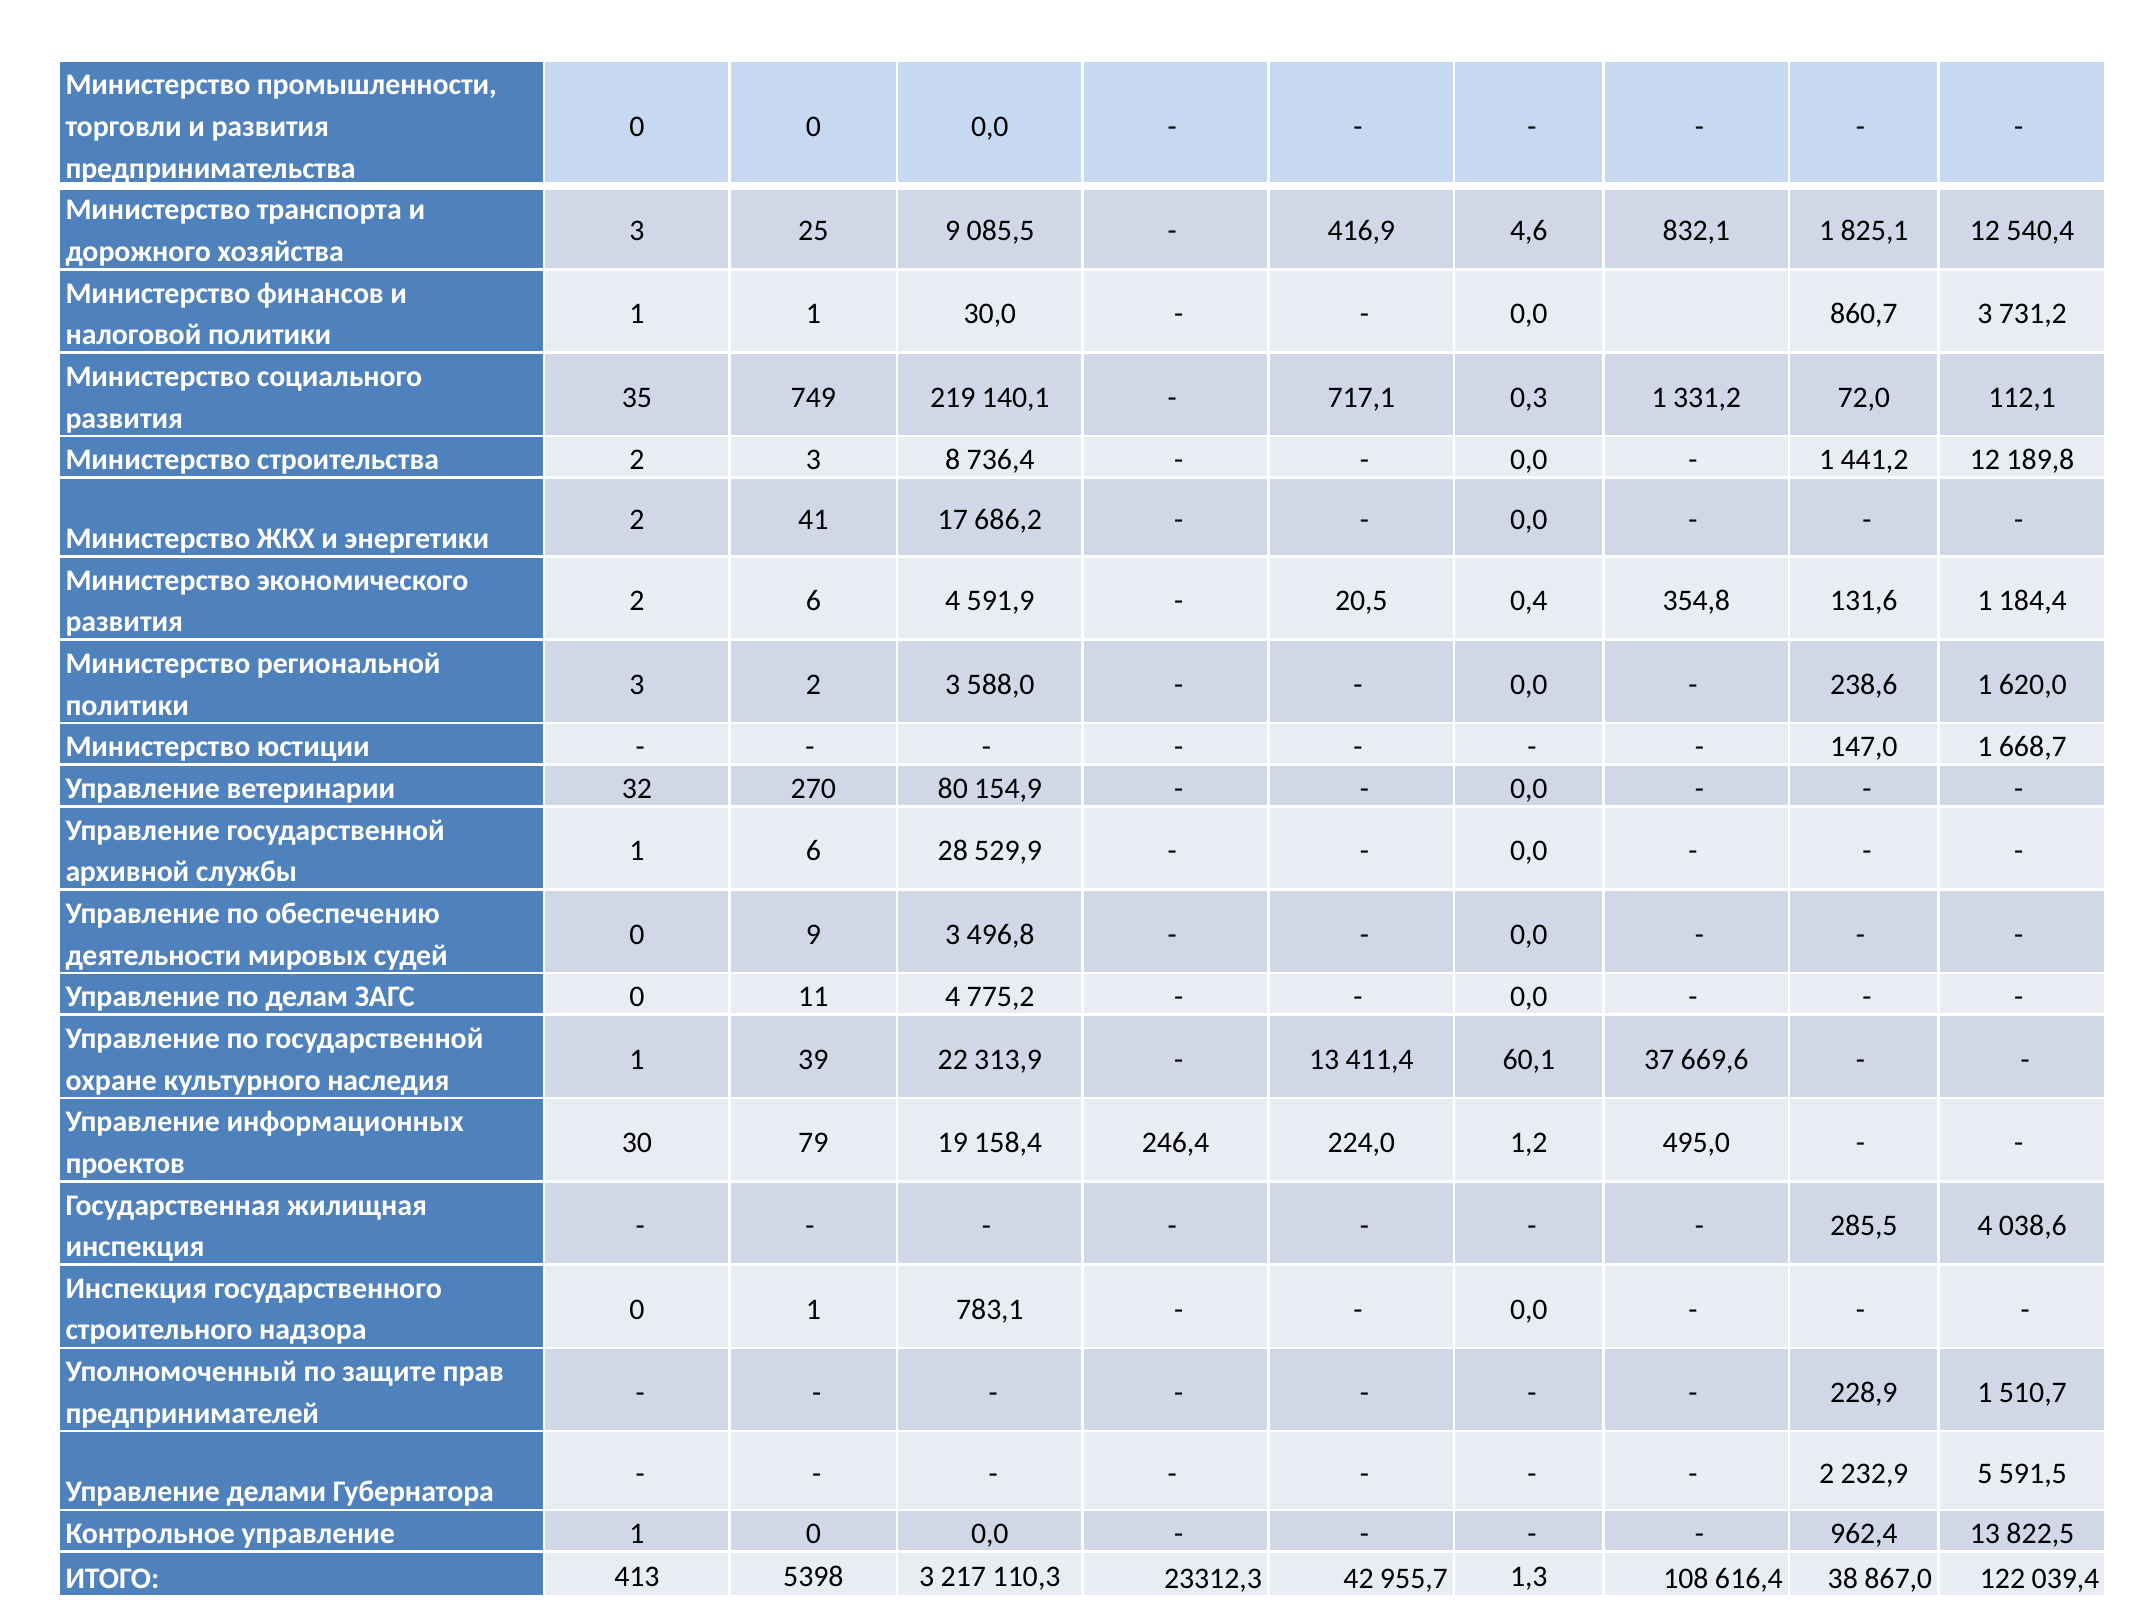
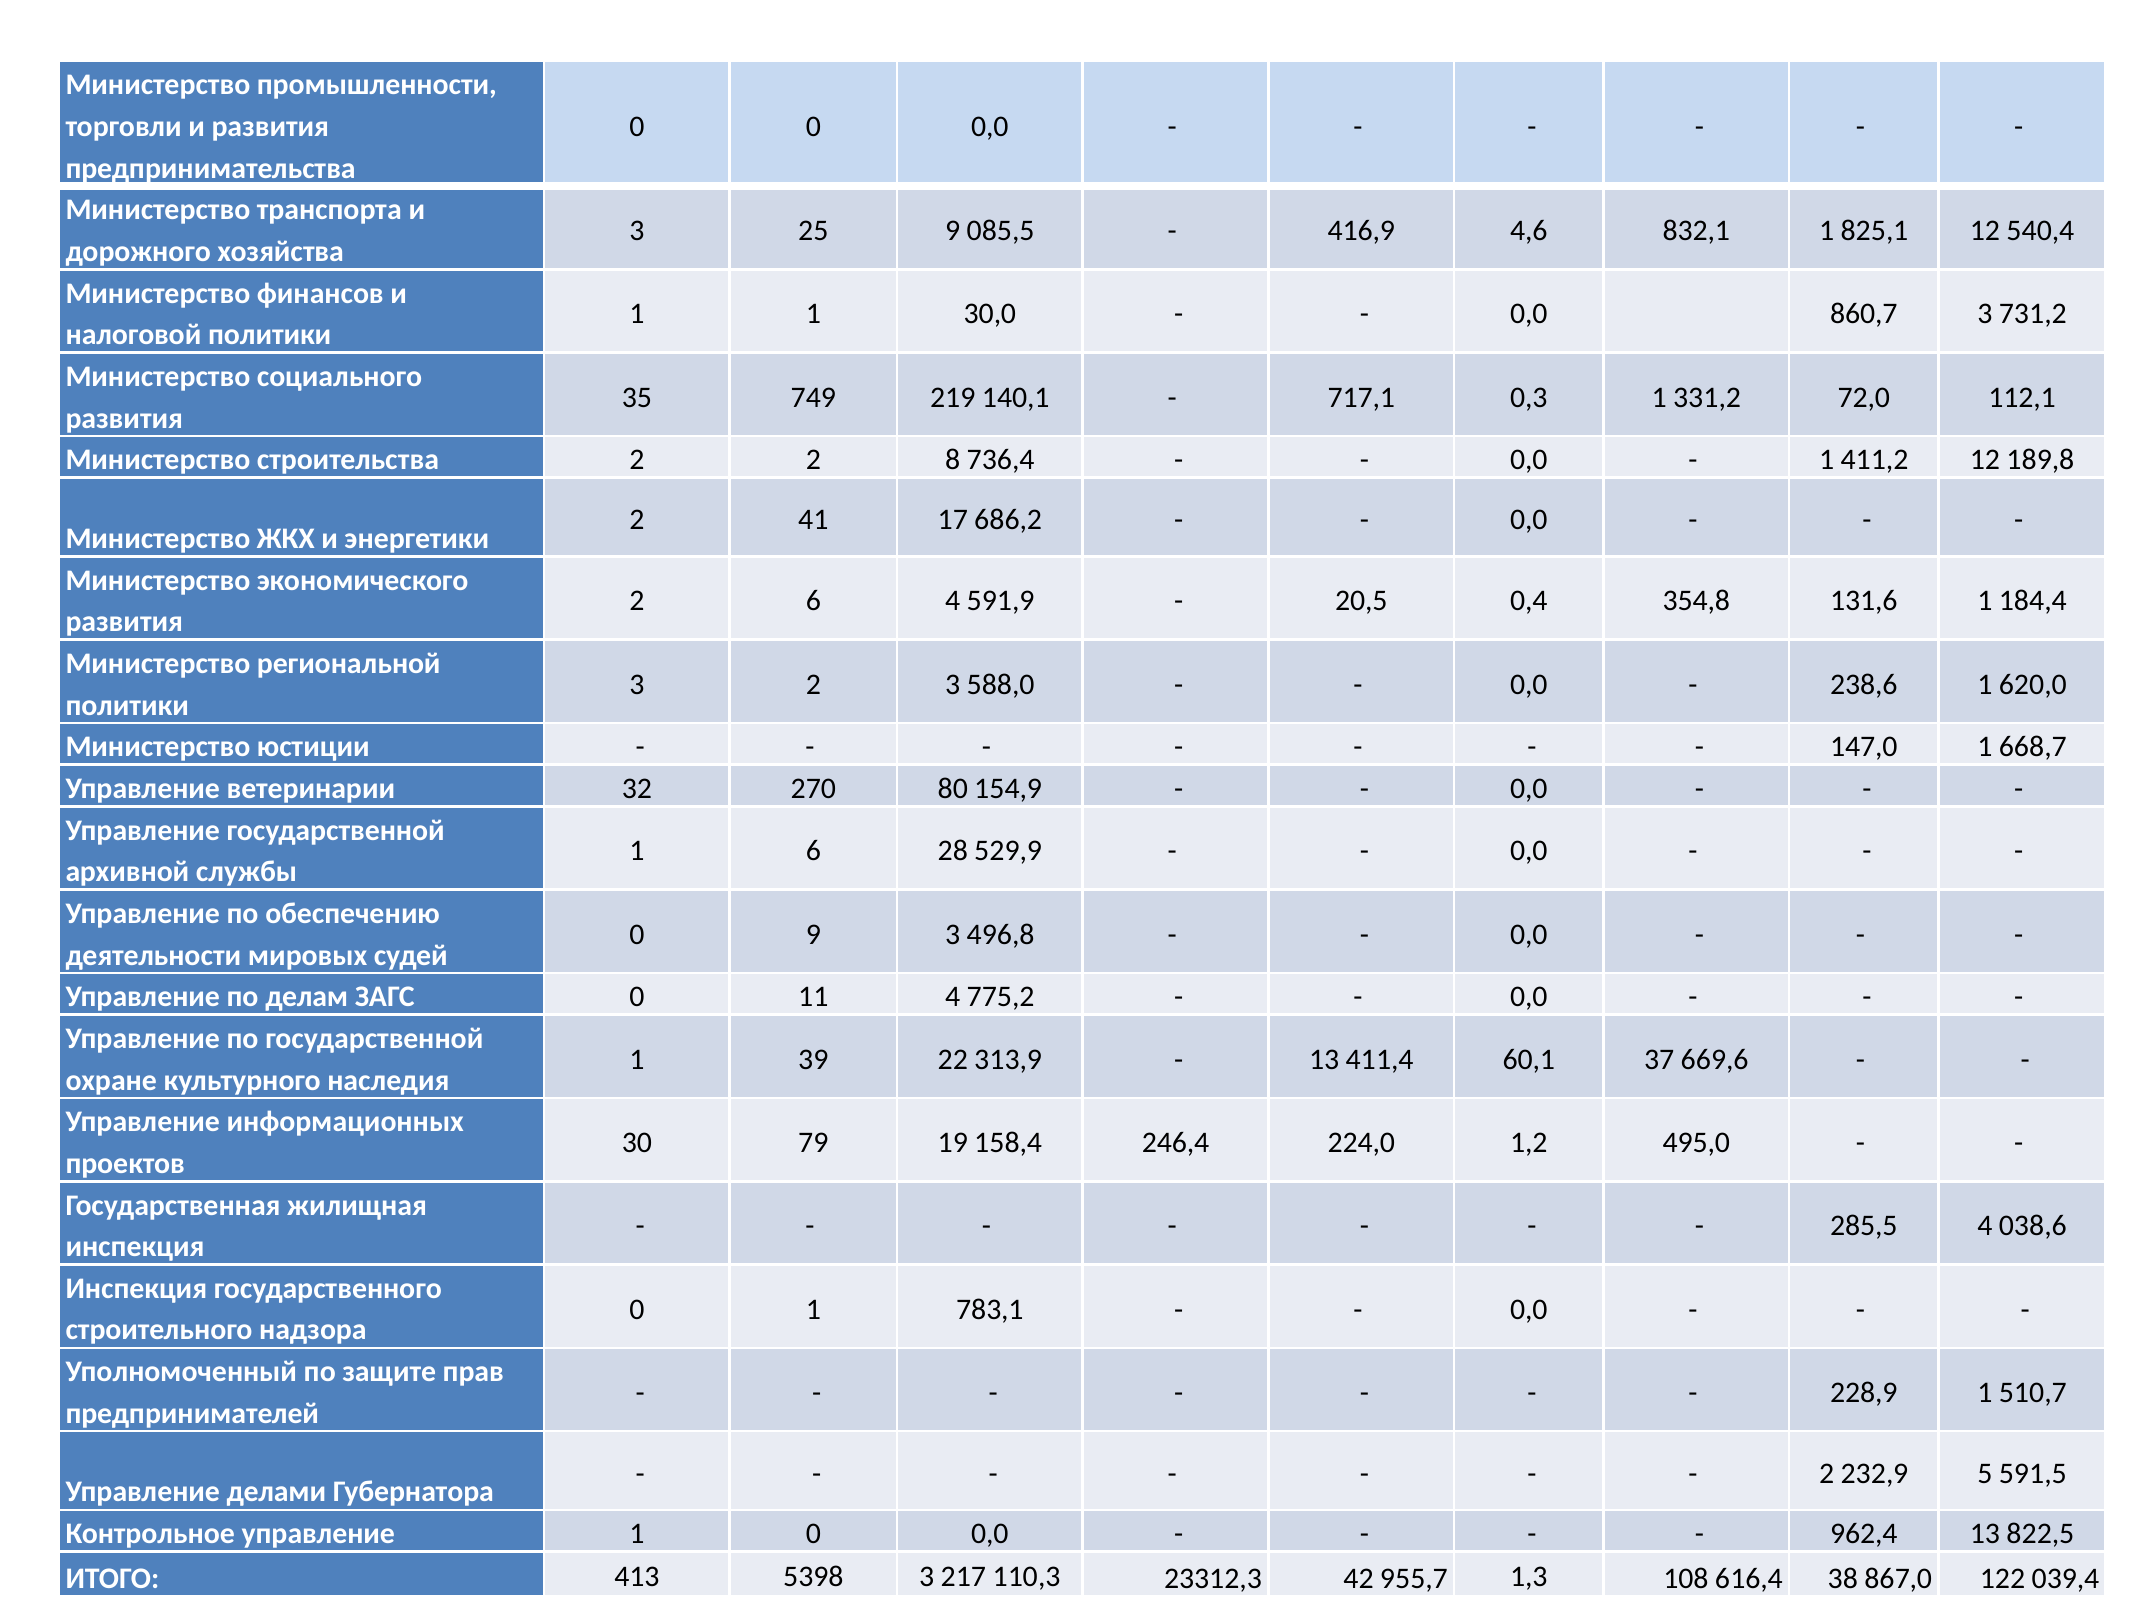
строительства 2 3: 3 -> 2 (813, 460)
441,2: 441,2 -> 411,2 (1874, 460)
